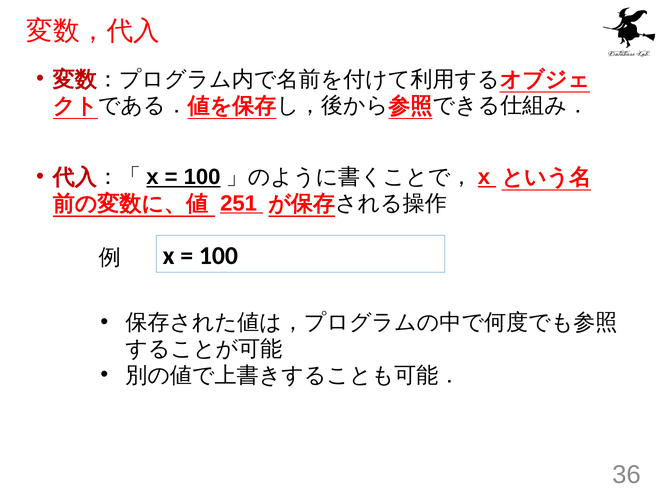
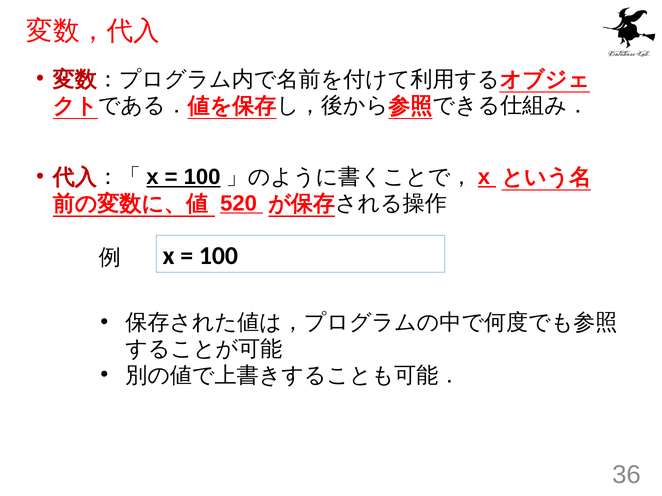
251: 251 -> 520 (239, 204)
